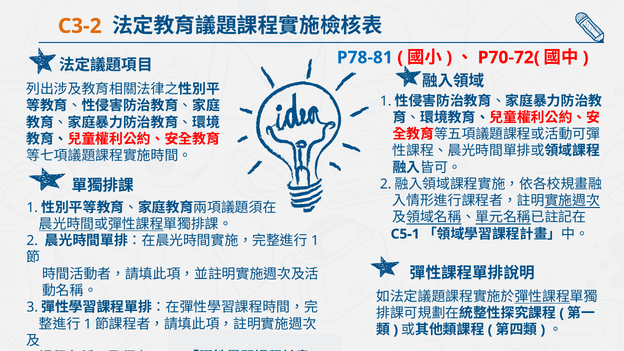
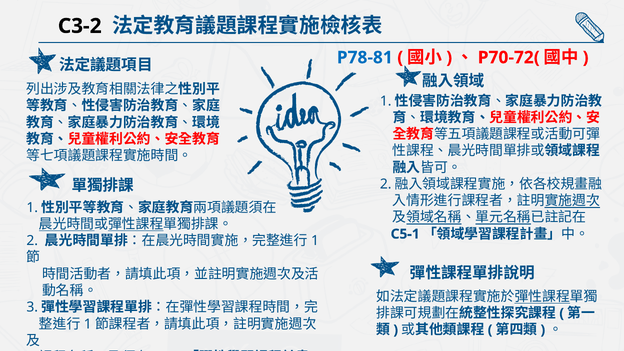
C3-2 colour: orange -> black (80, 26)
